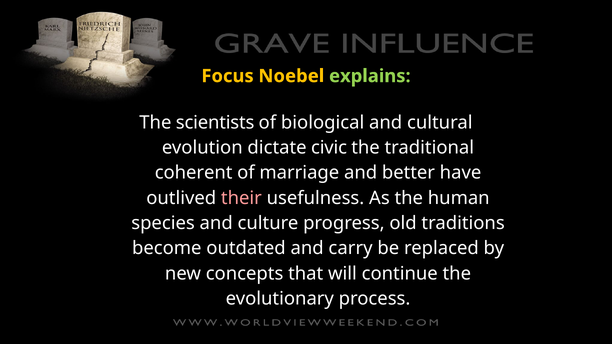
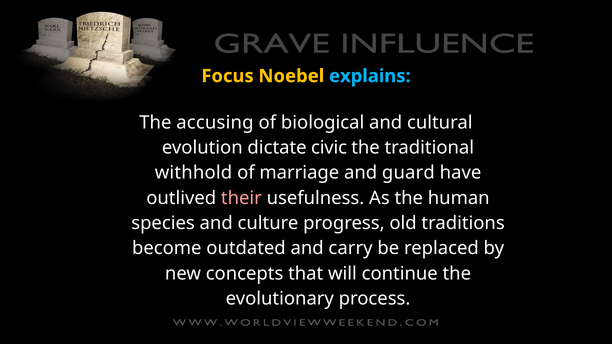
explains colour: light green -> light blue (370, 76)
scientists: scientists -> accusing (215, 123)
coherent: coherent -> withhold (193, 173)
better: better -> guard (408, 173)
